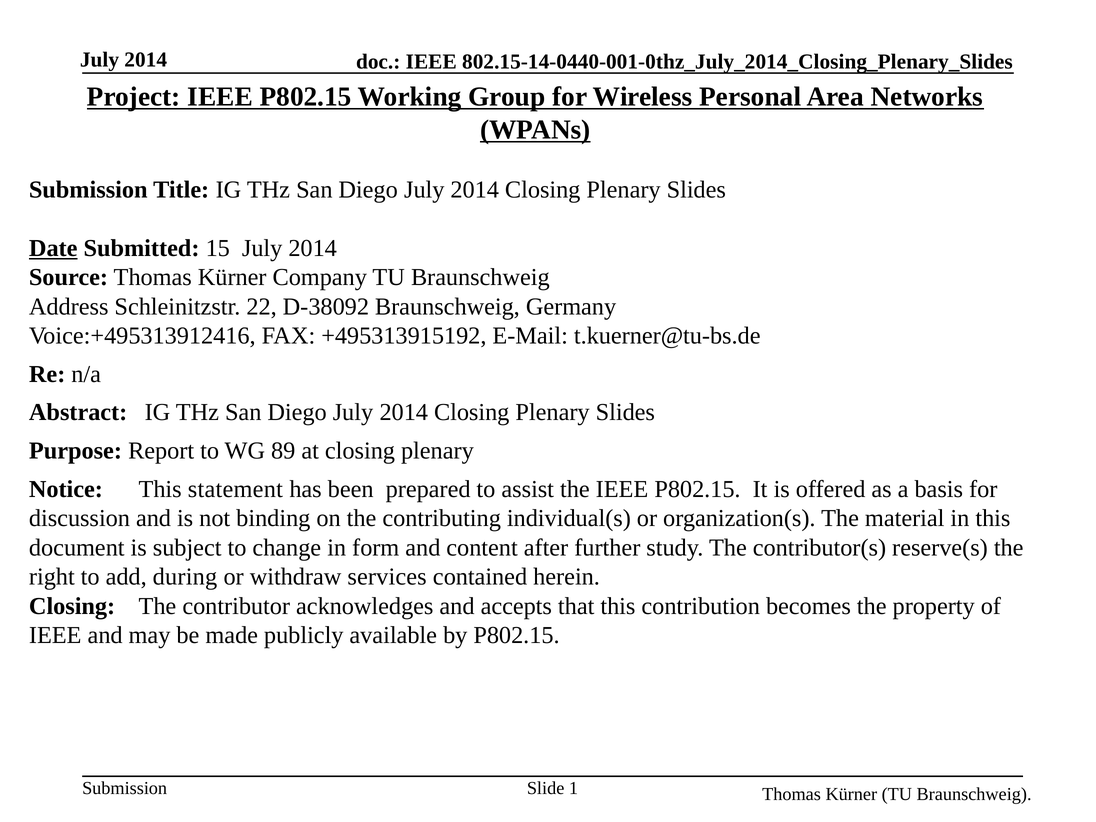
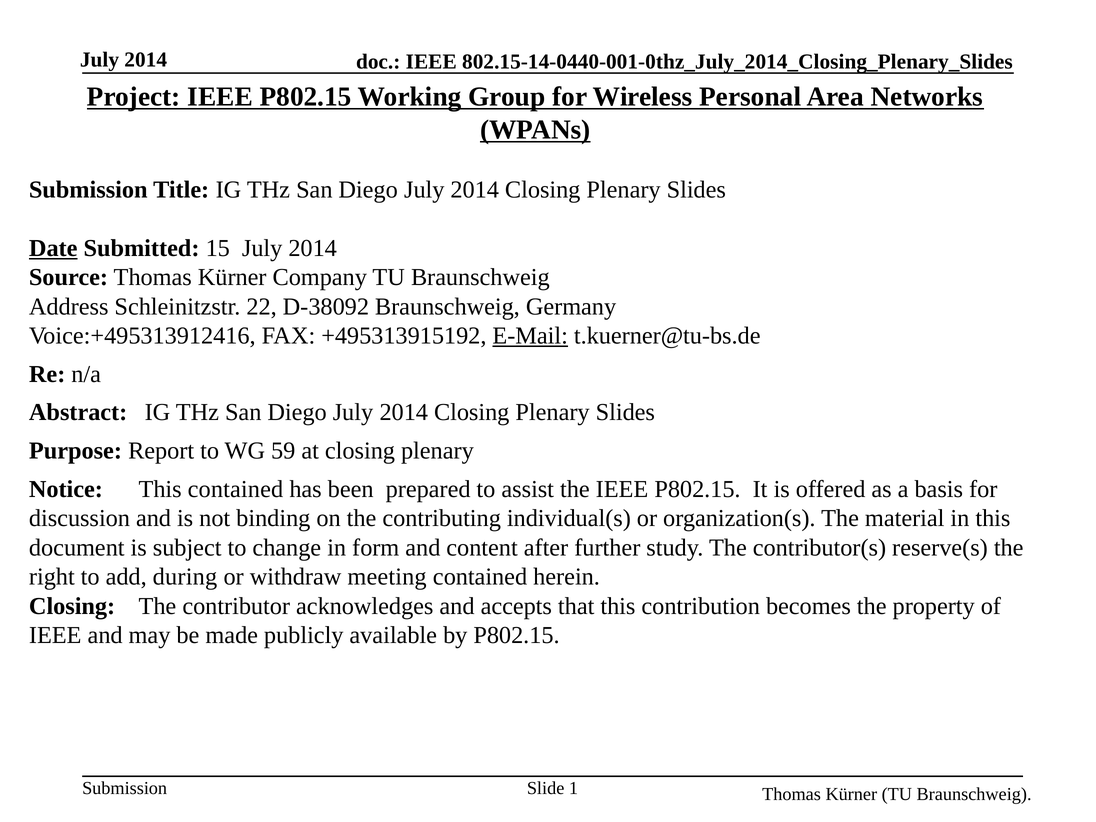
E-Mail underline: none -> present (530, 336)
89: 89 -> 59 (283, 451)
This statement: statement -> contained (235, 489)
services: services -> meeting (387, 577)
